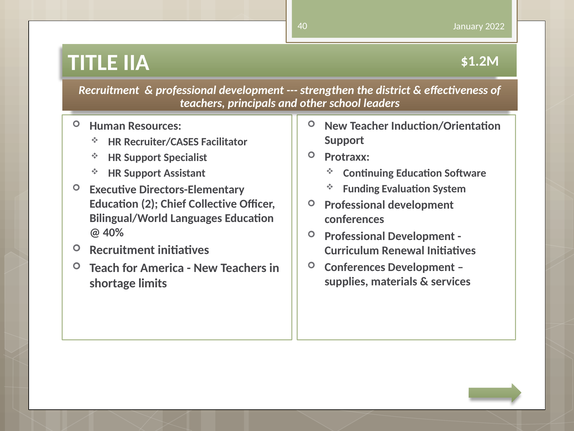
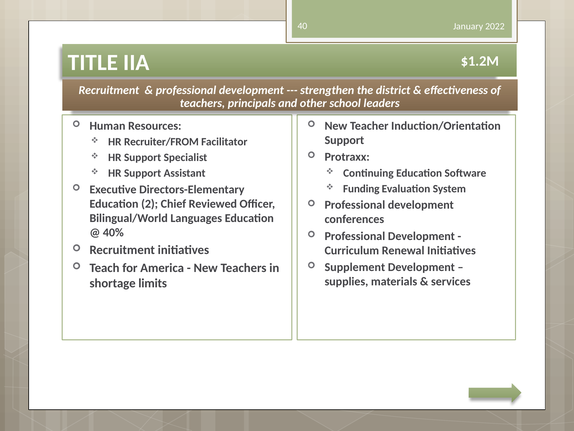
Recruiter/CASES: Recruiter/CASES -> Recruiter/FROM (161, 142)
Collective: Collective -> Reviewed (213, 204)
Conferences: Conferences -> Supplement (355, 267)
